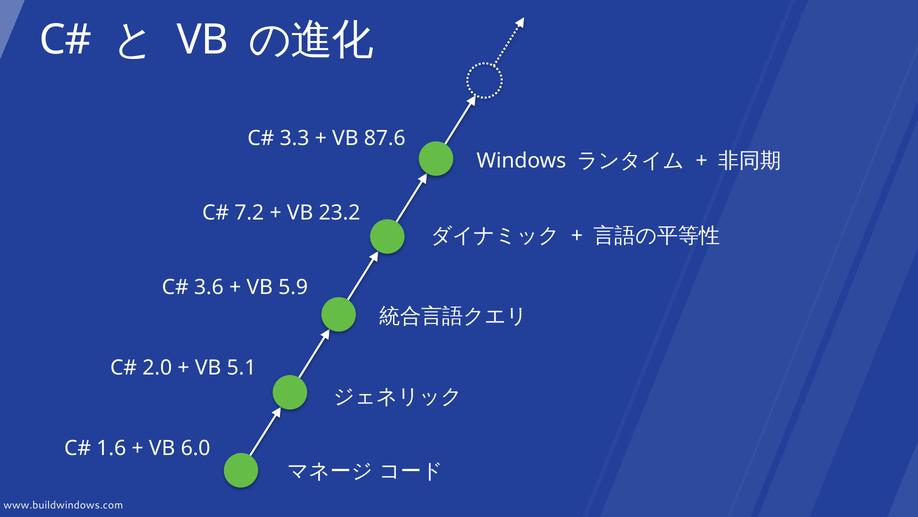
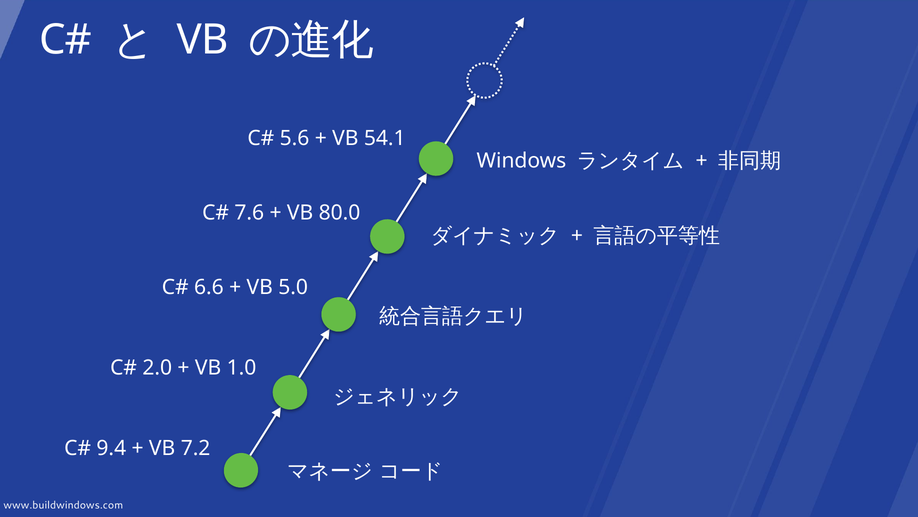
3.3: 3.3 -> 5.6 (295, 138)
87.6: 87.6 -> 54.1 (385, 138)
7.2: 7.2 -> 7.6 (249, 213)
23.2: 23.2 -> 80.0 (340, 213)
3.6: 3.6 -> 6.6 (209, 287)
5.9: 5.9 -> 5.0 (293, 287)
5.1: 5.1 -> 1.0 (242, 367)
1.6: 1.6 -> 9.4 (111, 448)
6.0: 6.0 -> 7.2 (196, 448)
